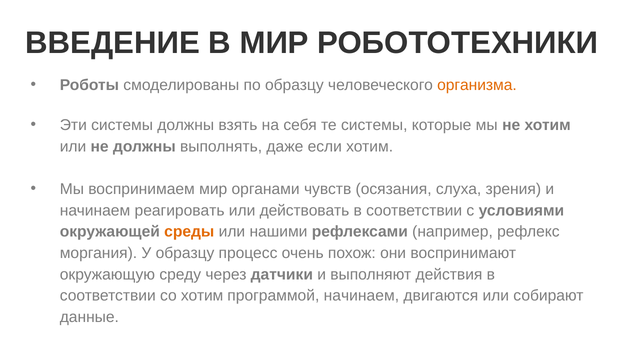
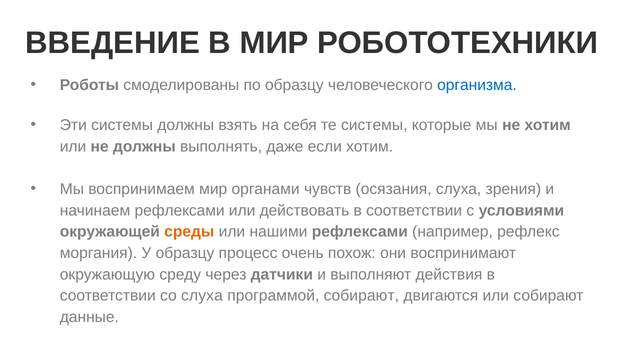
организма colour: orange -> blue (477, 85)
начинаем реагировать: реагировать -> рефлексами (180, 210)
со хотим: хотим -> слуха (202, 296)
программой начинаем: начинаем -> собирают (361, 296)
